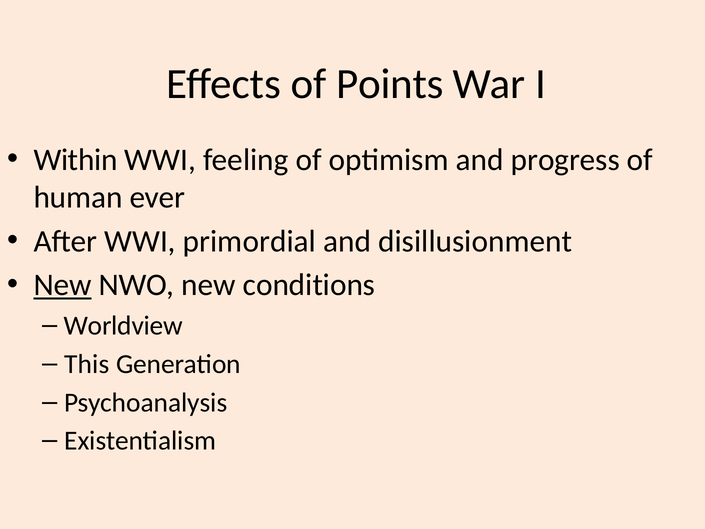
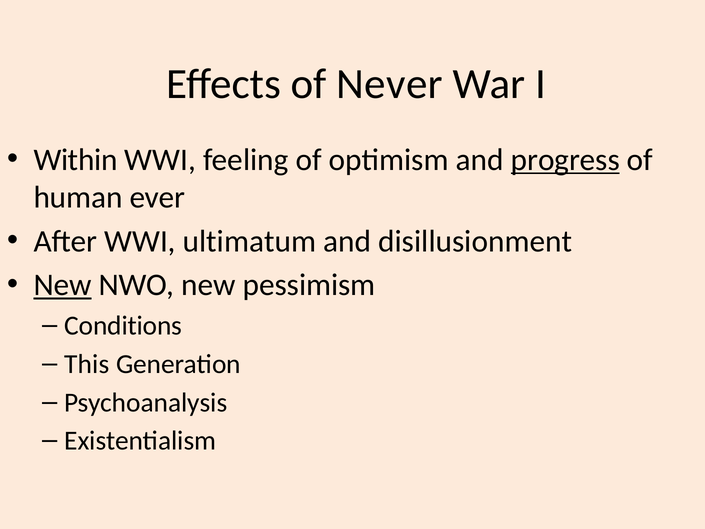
Points: Points -> Never (390, 84)
progress underline: none -> present (565, 160)
primordial: primordial -> ultimatum (249, 241)
conditions: conditions -> pessimism (309, 285)
Worldview: Worldview -> Conditions (123, 325)
